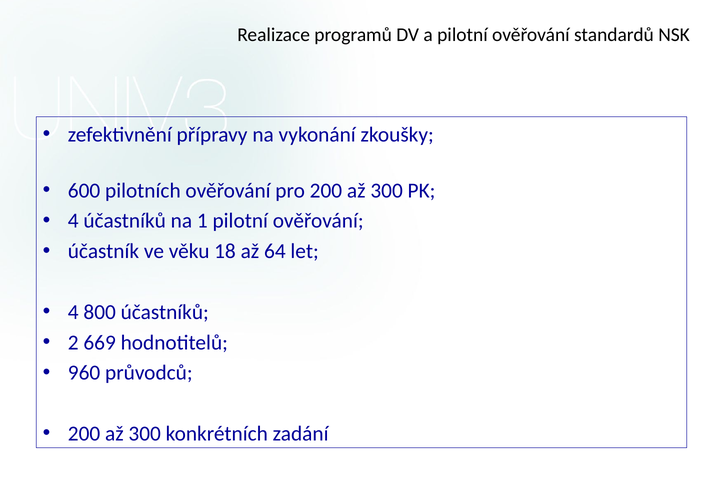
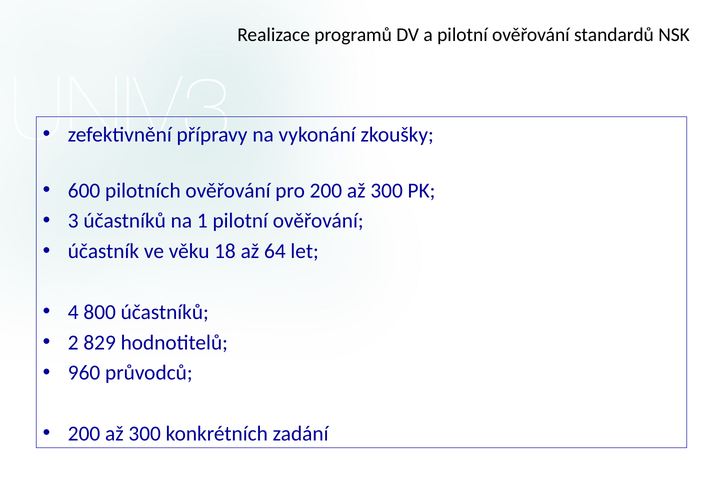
4: 4 -> 3 (73, 221)
669: 669 -> 829 (100, 342)
